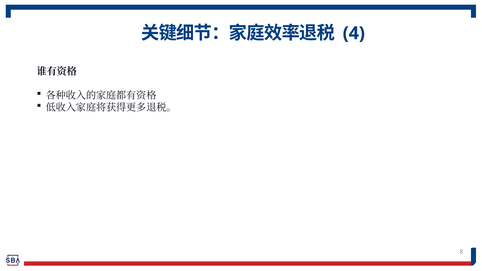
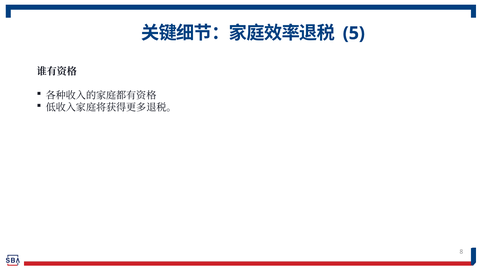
4: 4 -> 5 (354, 33)
